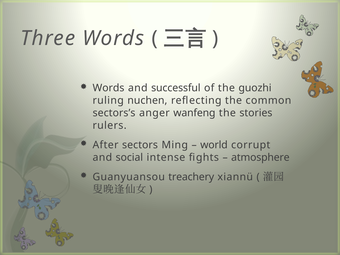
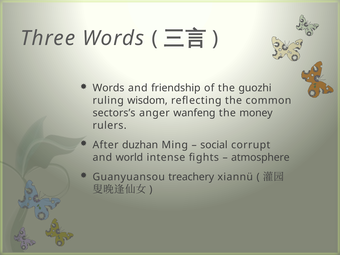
successful: successful -> friendship (176, 88)
nuchen: nuchen -> wisdom (147, 100)
stories: stories -> money (256, 113)
sectors: sectors -> duzhan (140, 145)
world: world -> social (214, 145)
social: social -> world (129, 157)
